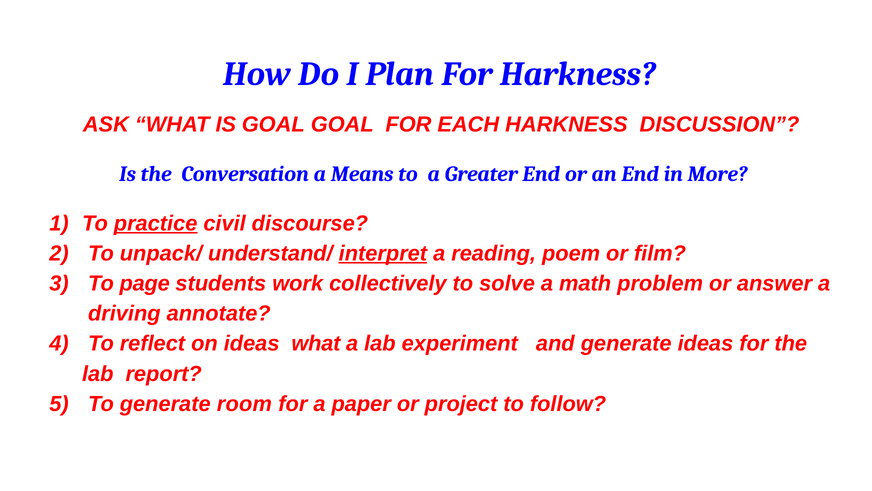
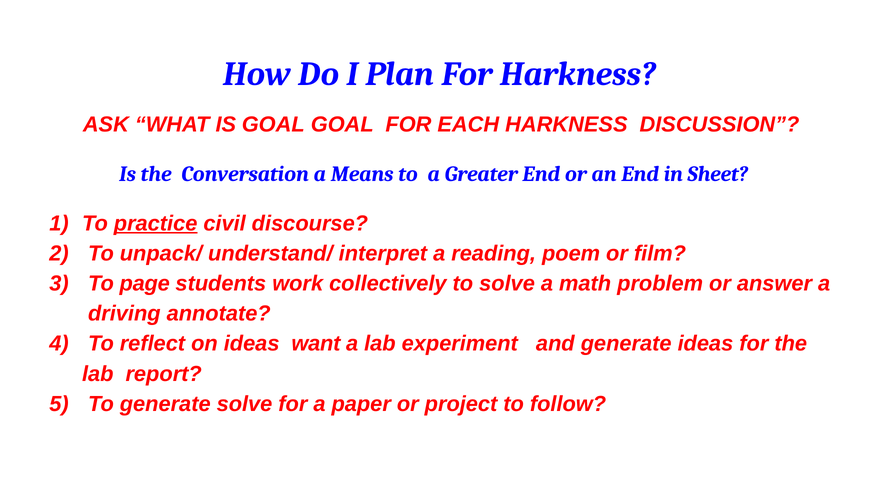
More: More -> Sheet (718, 174)
interpret underline: present -> none (383, 253)
ideas what: what -> want (316, 343)
generate room: room -> solve (244, 404)
